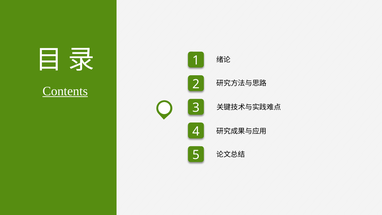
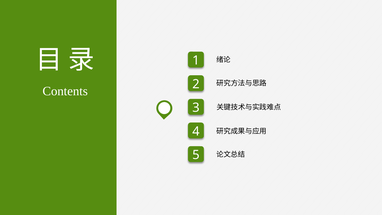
Contents underline: present -> none (65, 91)
